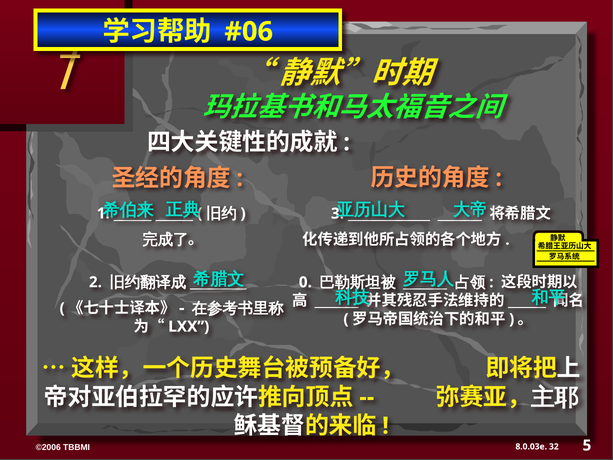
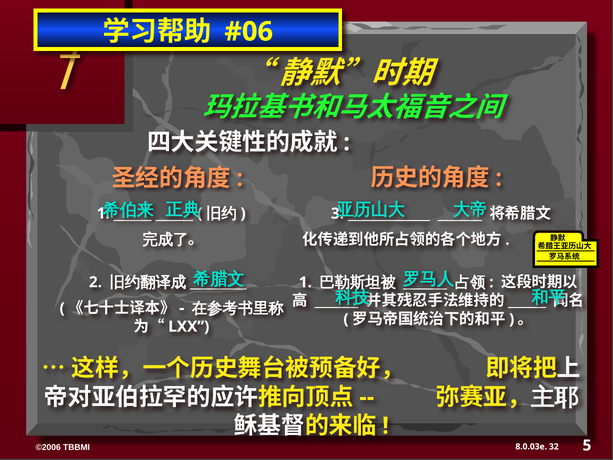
0: 0 -> 1 (305, 282)
